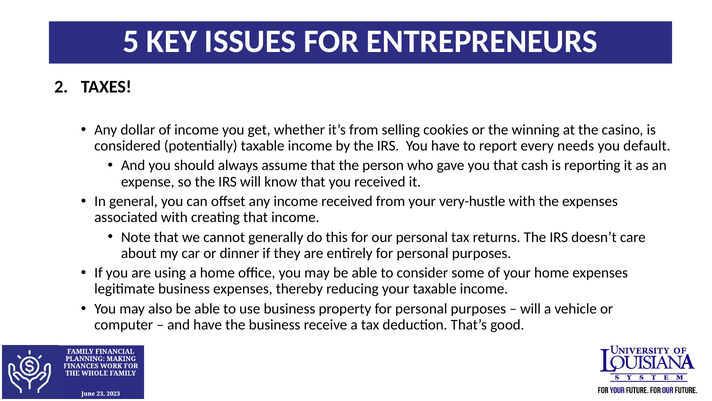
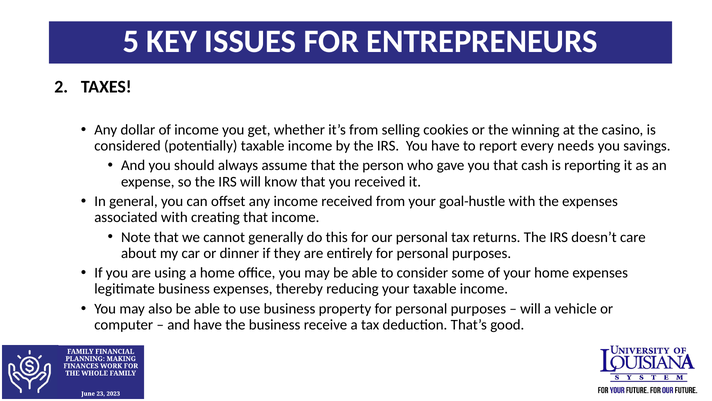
default: default -> savings (647, 146)
very-hustle: very-hustle -> goal-hustle (472, 201)
